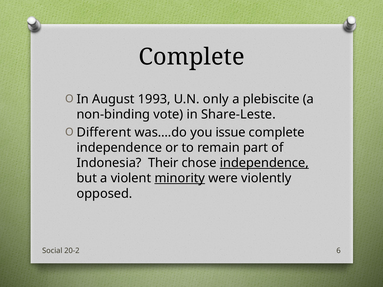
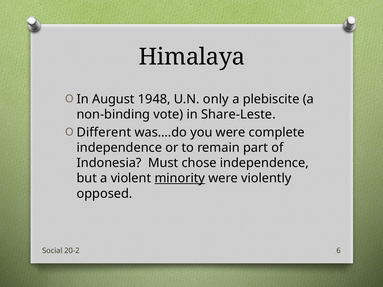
Complete: Complete -> Himalaya (192, 57)
1993: 1993 -> 1948 (154, 99)
you issue: issue -> were (231, 132)
Their: Their -> Must (163, 163)
independence underline: present -> none (264, 163)
